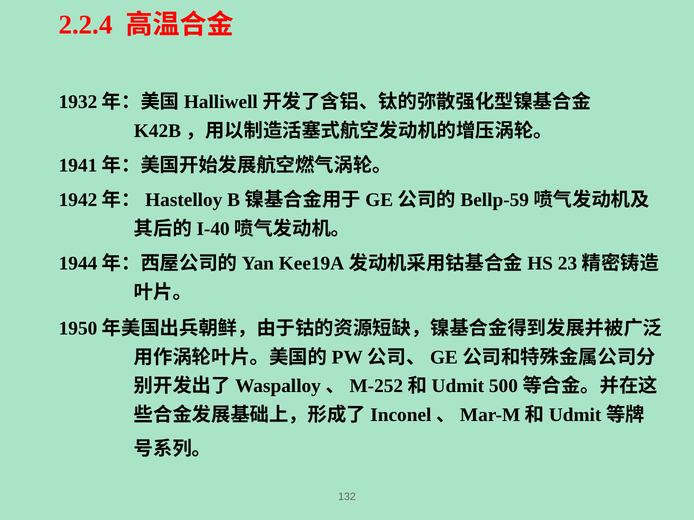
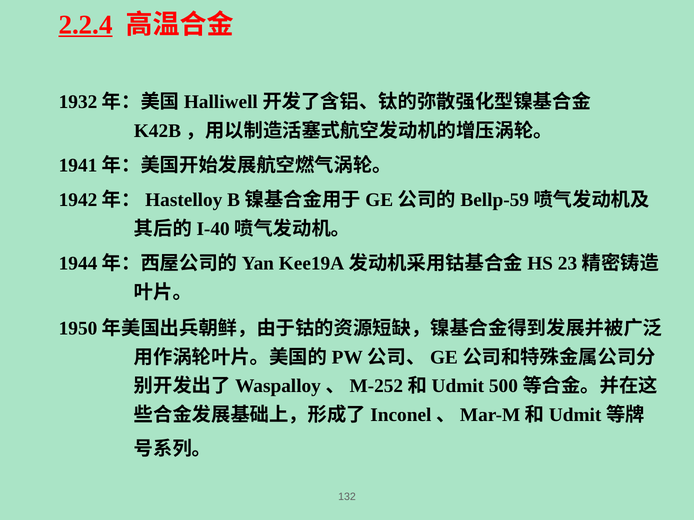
2.2.4 underline: none -> present (86, 25)
